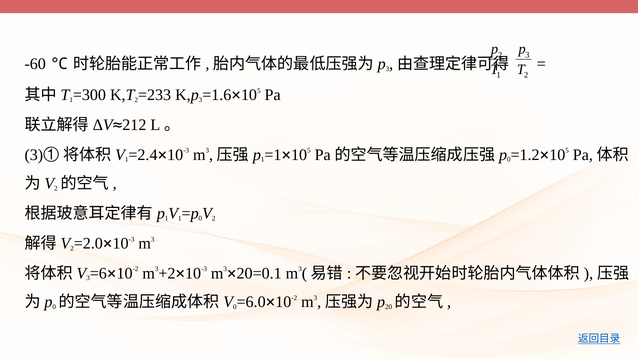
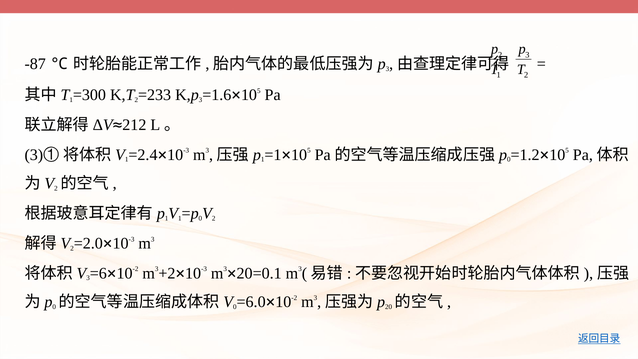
-60: -60 -> -87 (35, 64)
